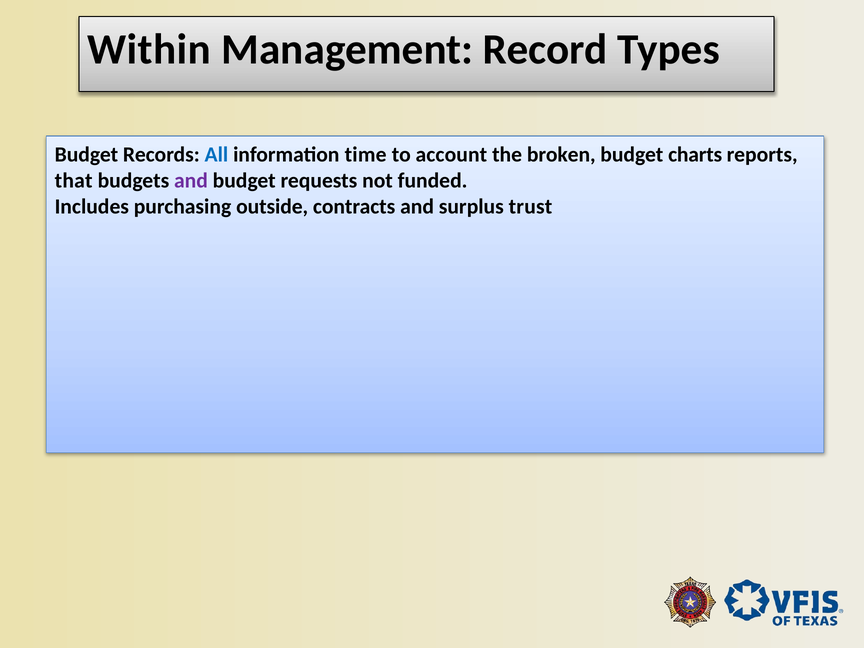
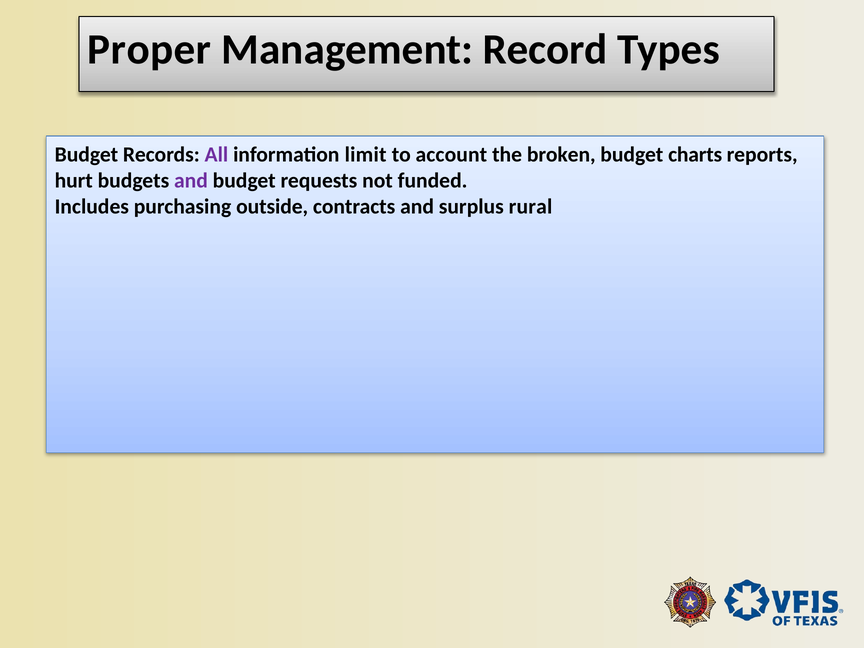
Within: Within -> Proper (149, 50)
All colour: blue -> purple (216, 155)
time: time -> limit (366, 155)
that: that -> hurt (74, 181)
trust: trust -> rural (531, 207)
